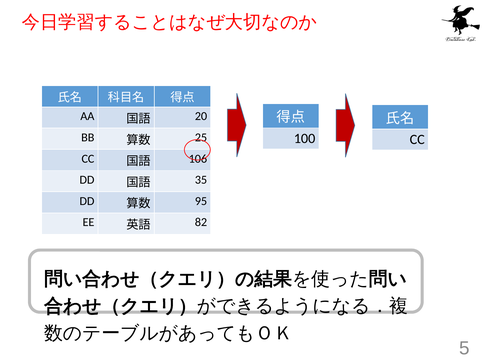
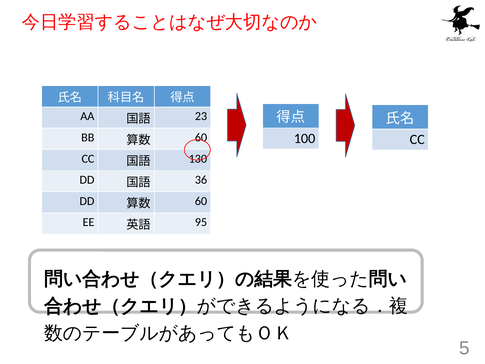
20: 20 -> 23 (201, 116)
25: 25 -> 60 (201, 137)
106: 106 -> 130 (198, 159)
35: 35 -> 36 (201, 180)
95: 95 -> 60 (201, 201)
82: 82 -> 95 (201, 222)
